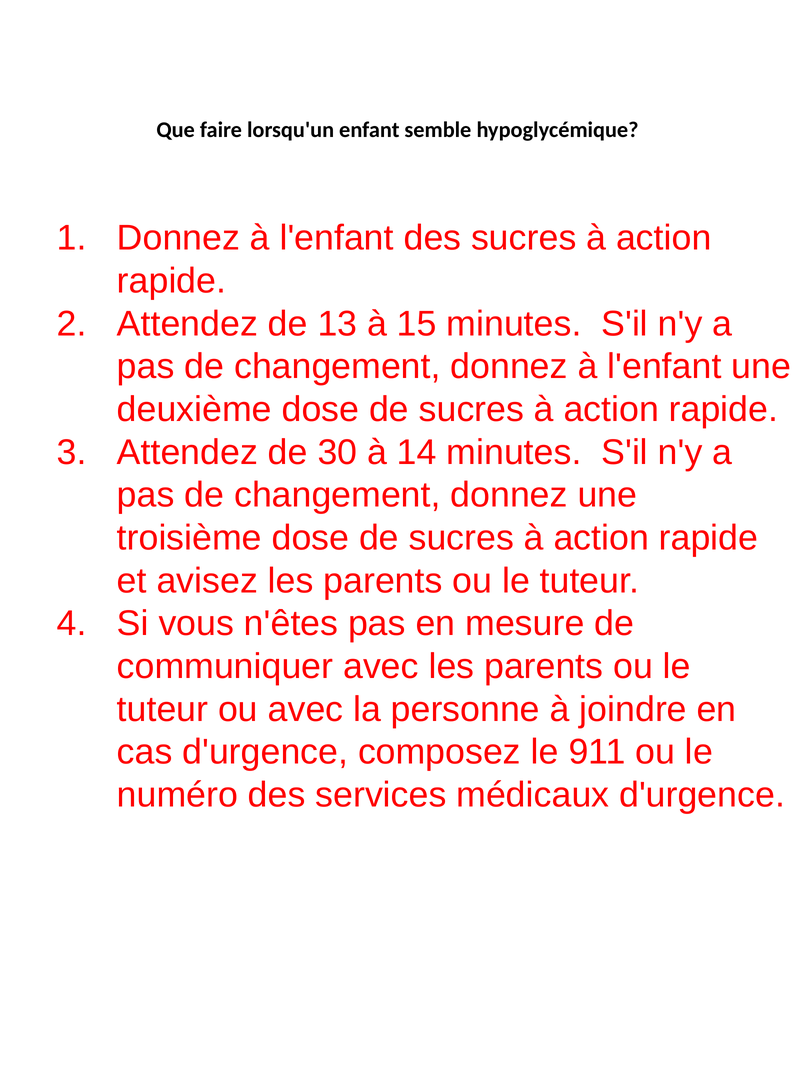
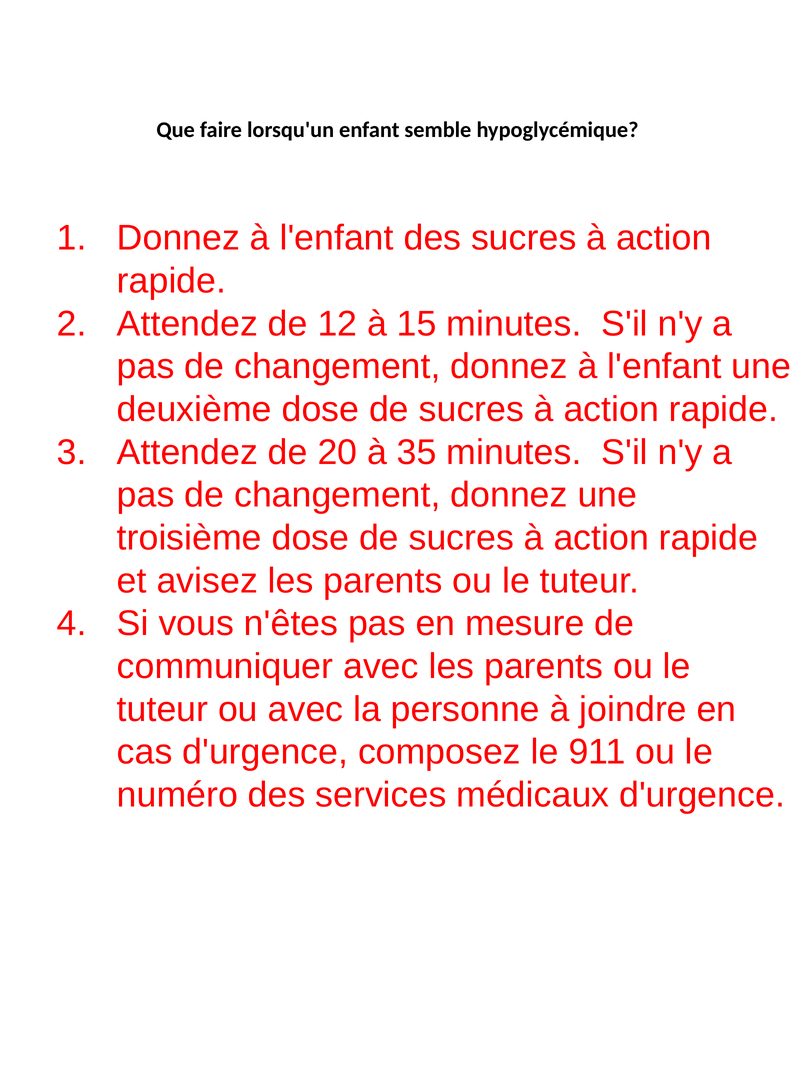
13: 13 -> 12 (337, 324)
30: 30 -> 20 (337, 453)
14: 14 -> 35 (417, 453)
